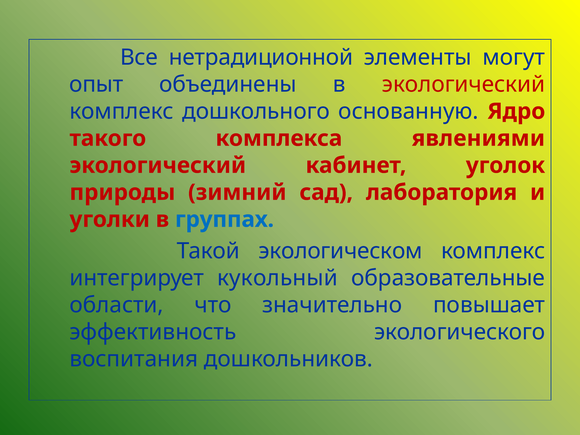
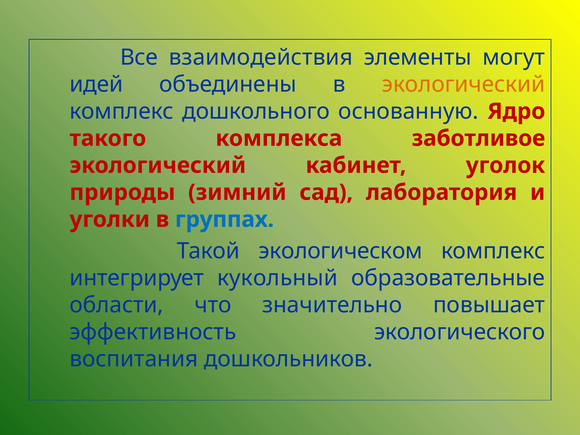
нетрадиционной: нетрадиционной -> взаимодействия (261, 57)
опыт: опыт -> идей (96, 84)
экологический colour: red -> orange (464, 84)
явлениями: явлениями -> заботливое (478, 138)
